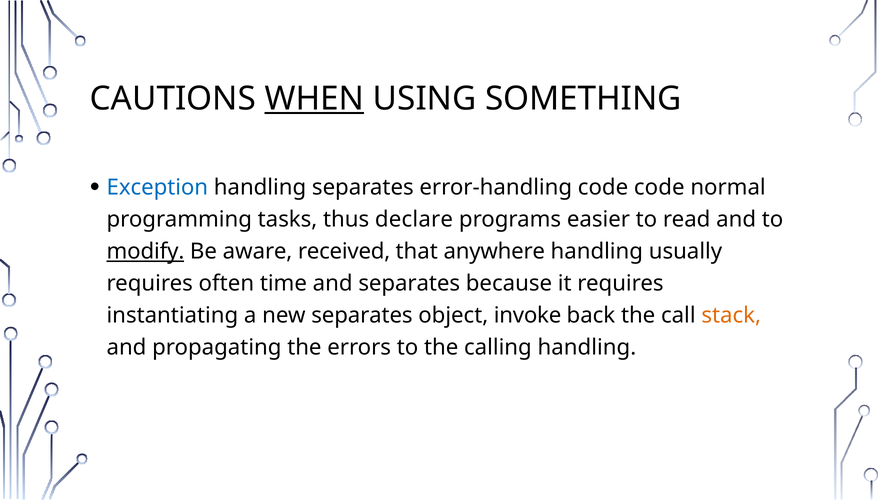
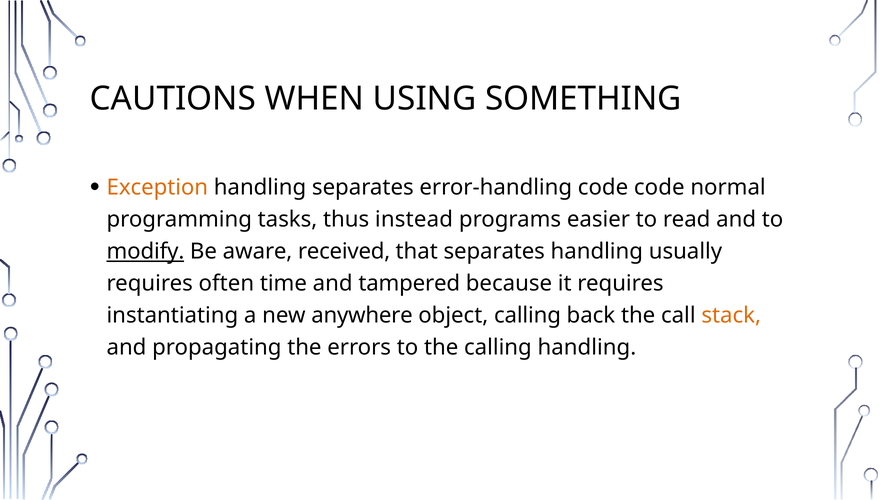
WHEN underline: present -> none (314, 99)
Exception colour: blue -> orange (157, 188)
declare: declare -> instead (414, 220)
that anywhere: anywhere -> separates (494, 252)
and separates: separates -> tampered (409, 284)
new separates: separates -> anywhere (362, 316)
object invoke: invoke -> calling (527, 316)
